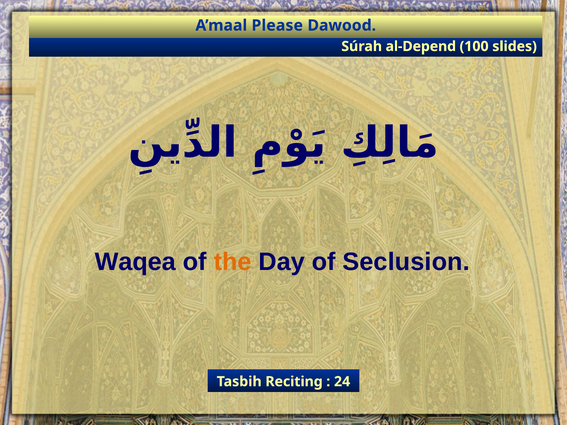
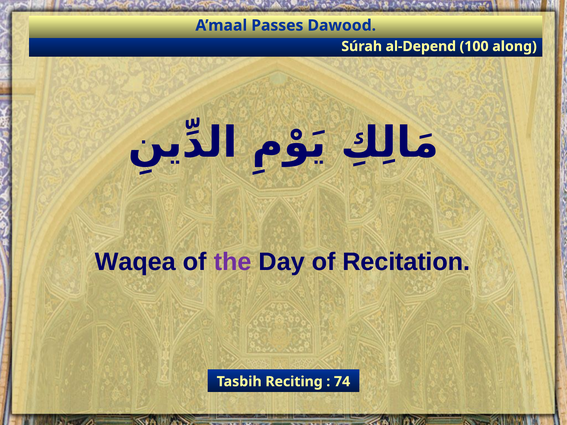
Please: Please -> Passes (277, 25)
slides: slides -> along (515, 46)
the colour: orange -> purple (233, 262)
Seclusion: Seclusion -> Recitation (406, 262)
24: 24 -> 74 (342, 382)
